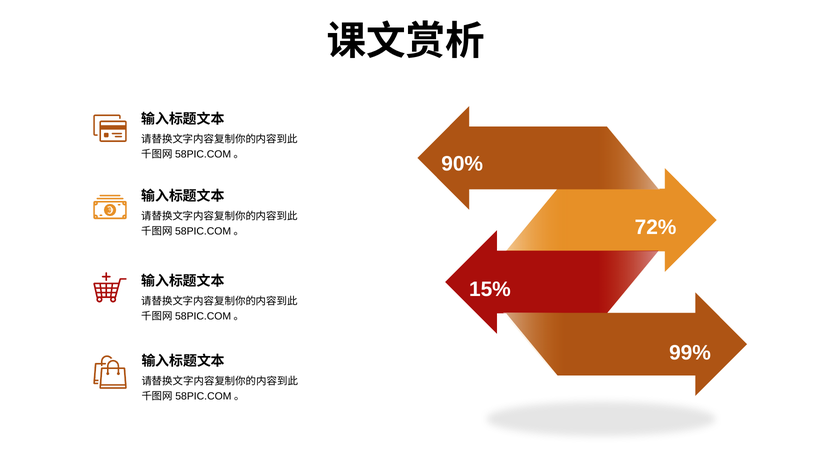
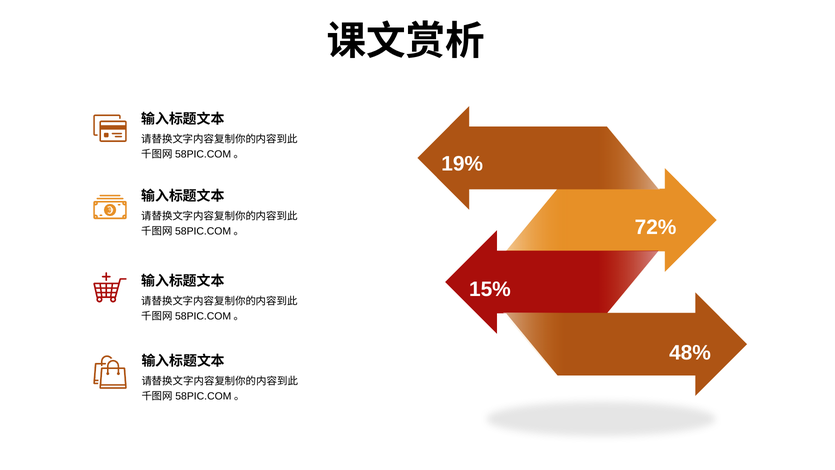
90%: 90% -> 19% (462, 164)
99%: 99% -> 48% (690, 352)
